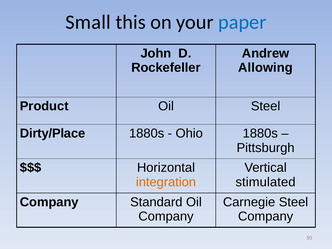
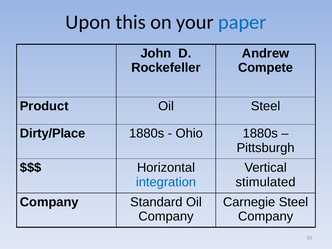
Small: Small -> Upon (88, 22)
Allowing: Allowing -> Compete (266, 68)
integration colour: orange -> blue (166, 182)
